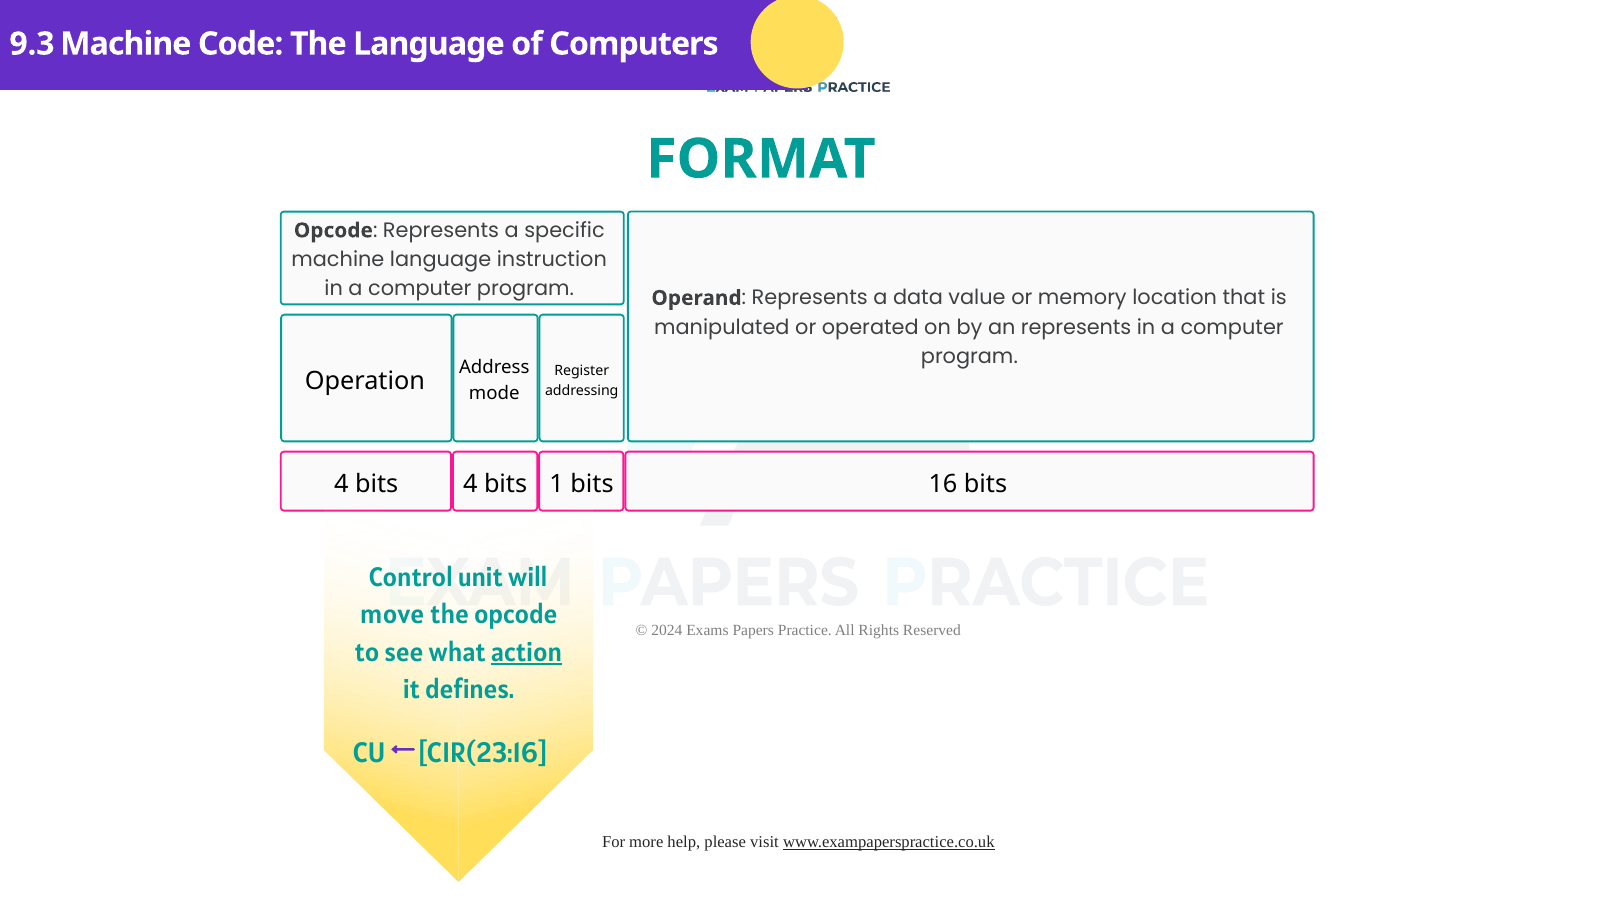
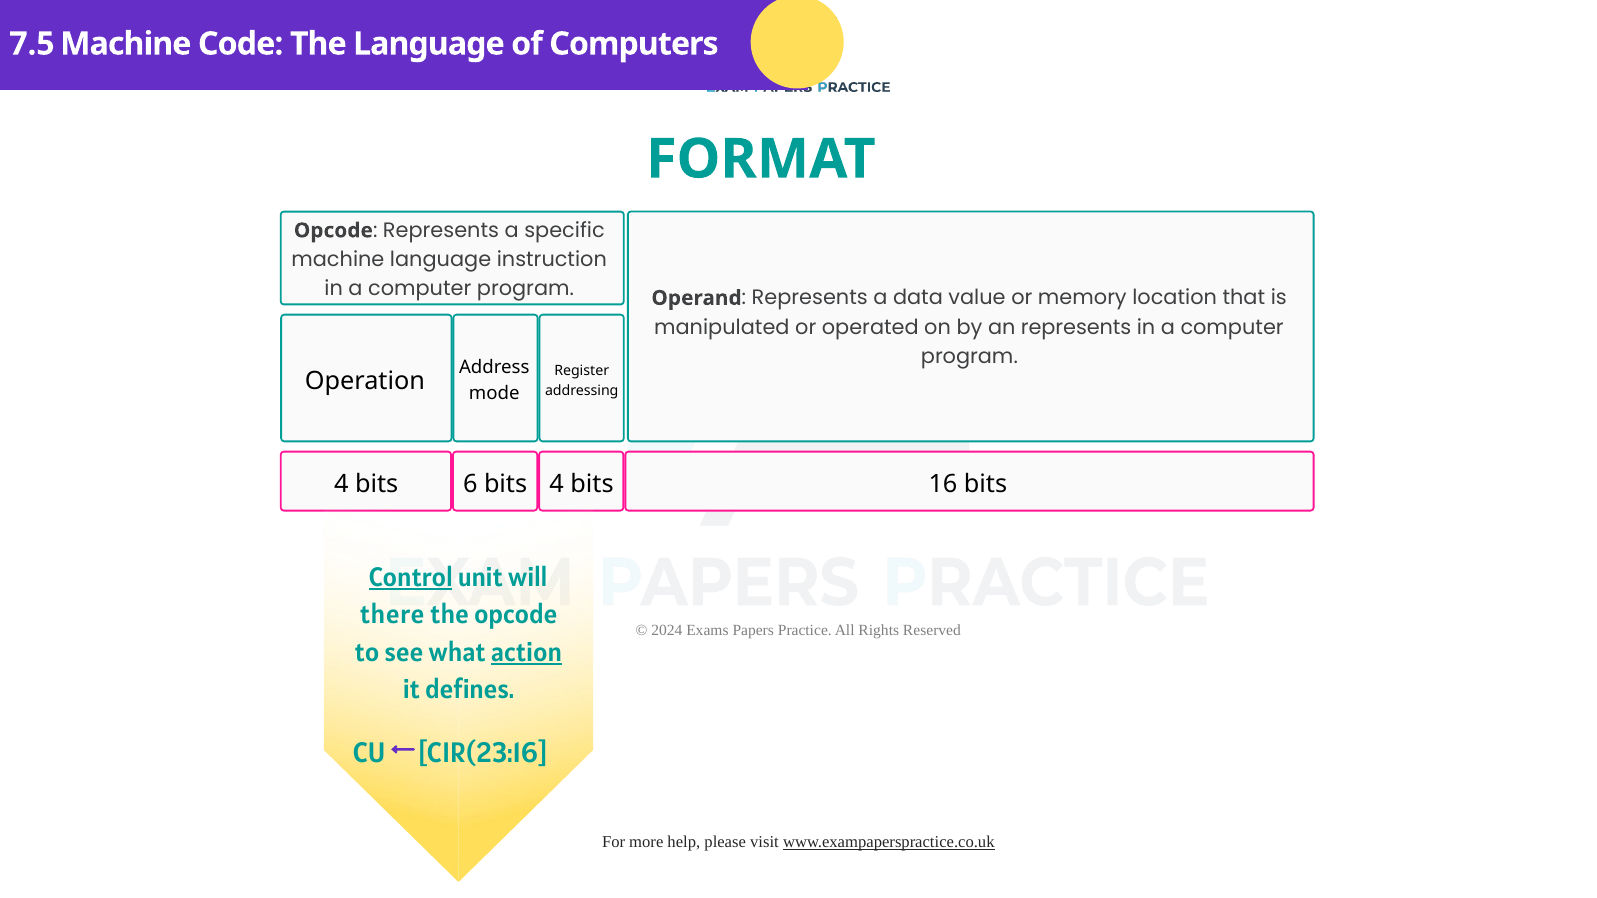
9.3: 9.3 -> 7.5 (32, 44)
bits 4: 4 -> 6 (470, 484)
bits 1: 1 -> 4 (557, 484)
Control underline: none -> present (411, 578)
move: move -> there (392, 615)
